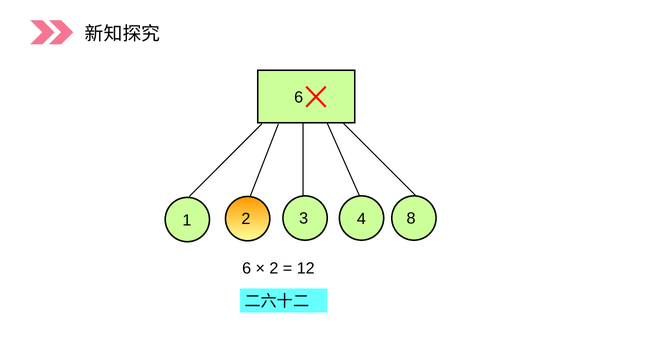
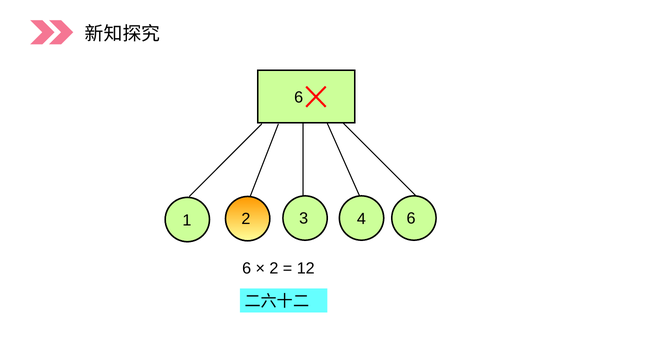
4 8: 8 -> 6 (411, 218)
